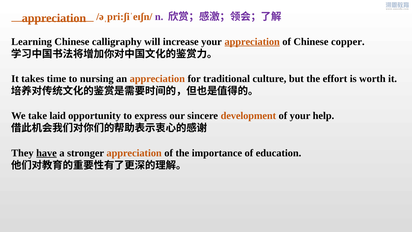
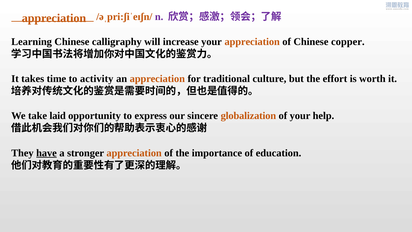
appreciation underline: present -> none (252, 42)
nursing: nursing -> activity (97, 79)
development: development -> globalization (248, 116)
